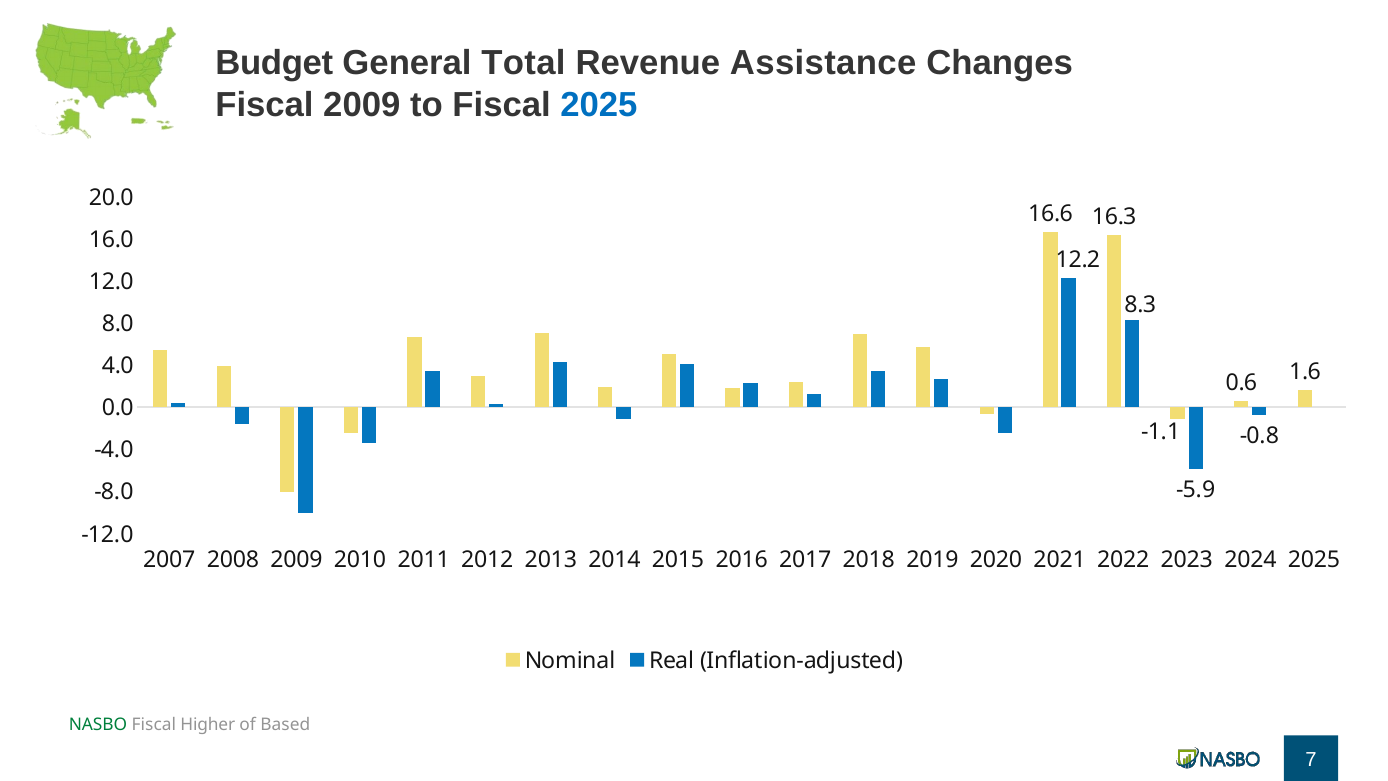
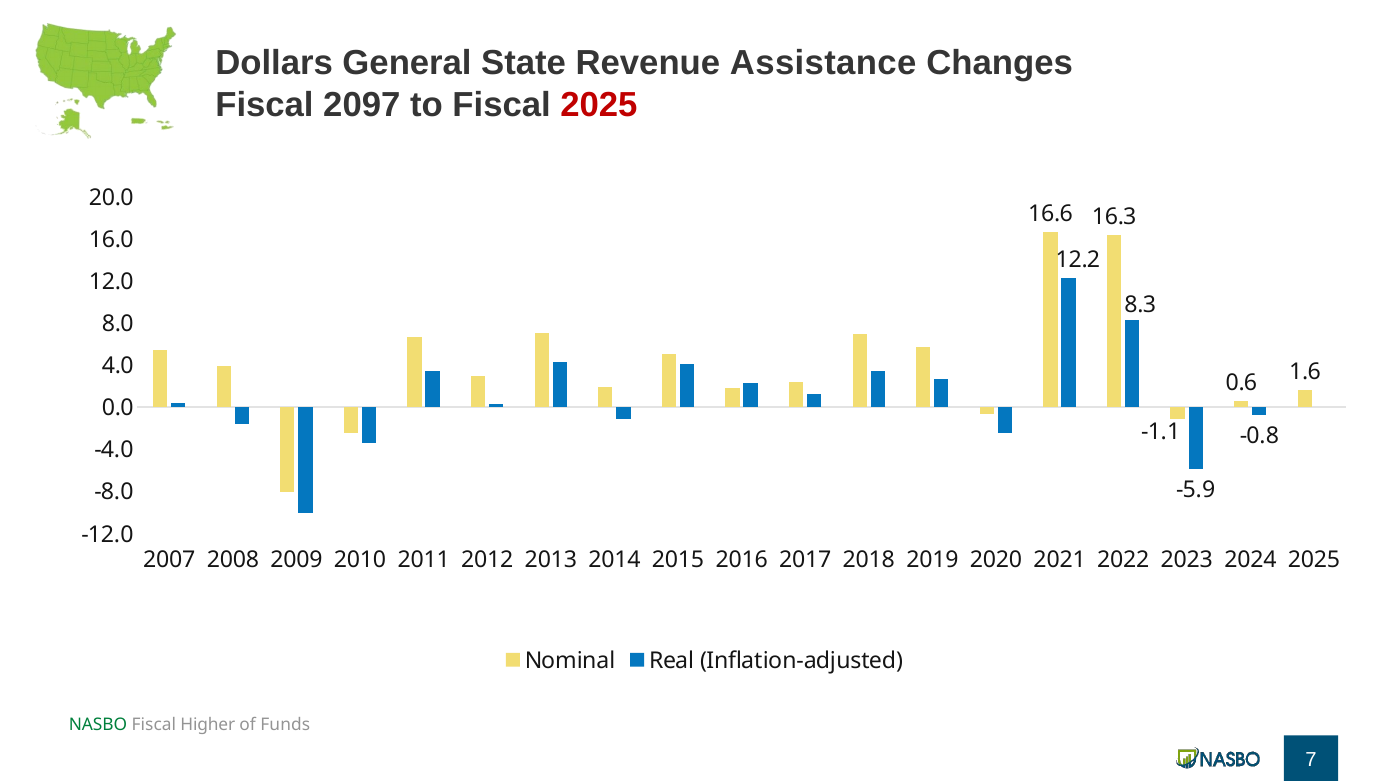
Budget: Budget -> Dollars (274, 63)
Total: Total -> State (524, 63)
Fiscal 2009: 2009 -> 2097 (362, 105)
2025 colour: blue -> red (599, 105)
Based: Based -> Funds (285, 725)
